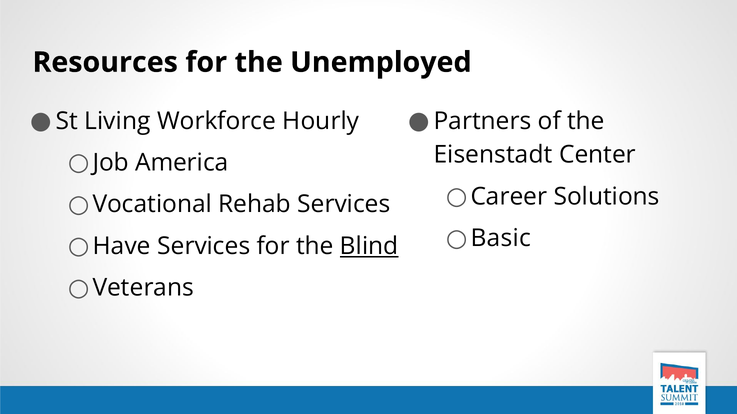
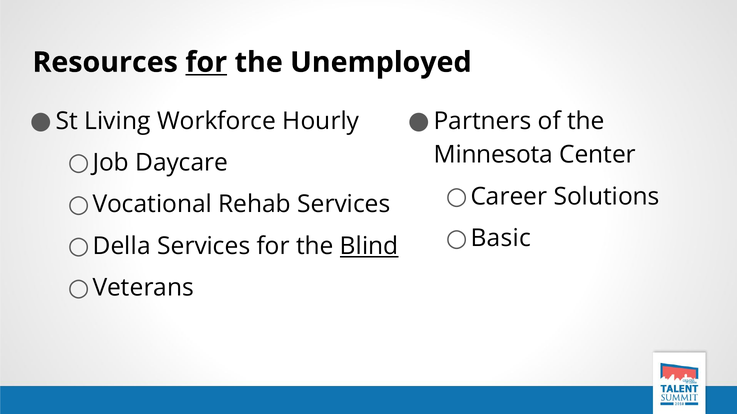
for underline: none -> present (206, 62)
Eisenstadt: Eisenstadt -> Minnesota (493, 155)
America: America -> Daycare (182, 163)
Have: Have -> Della (122, 246)
